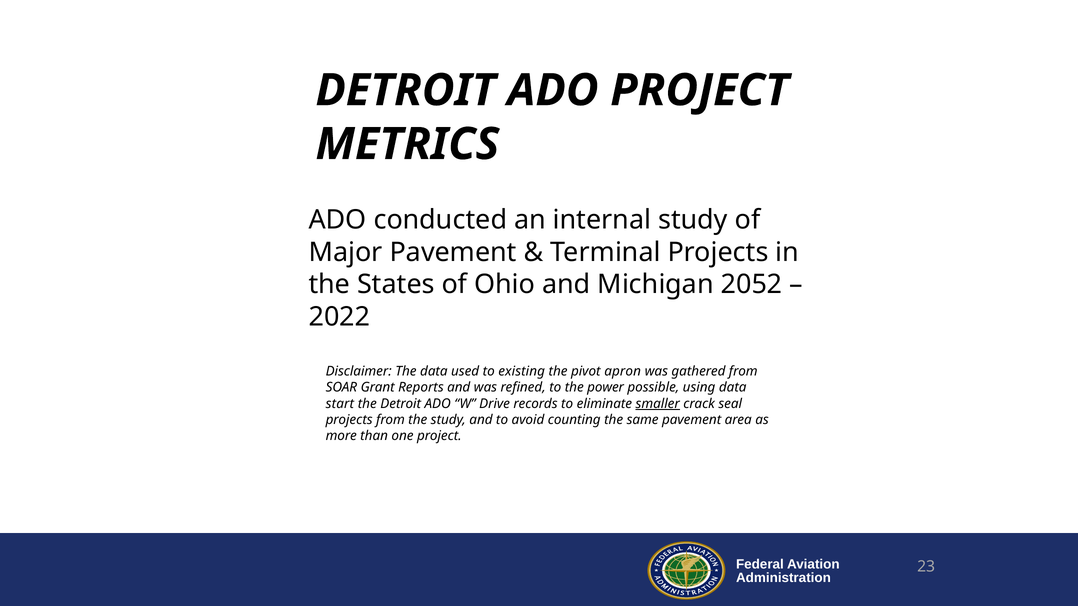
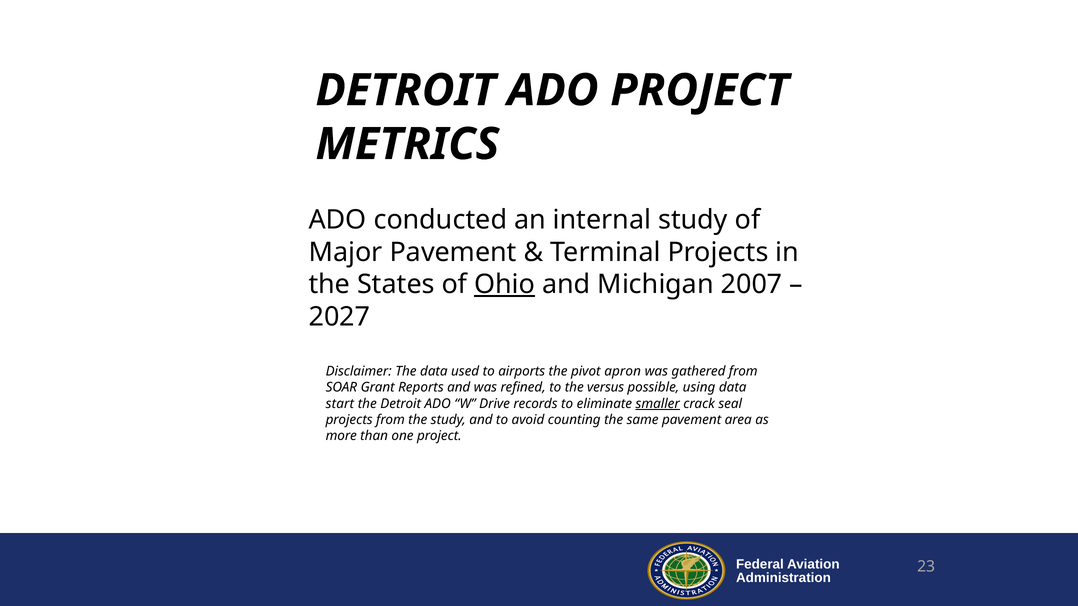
Ohio underline: none -> present (505, 285)
2052: 2052 -> 2007 (752, 285)
2022: 2022 -> 2027 (339, 317)
existing: existing -> airports (522, 371)
power: power -> versus (606, 388)
